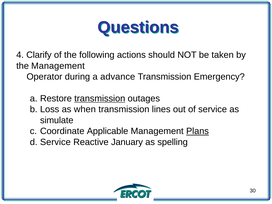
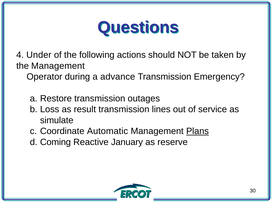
Clarify: Clarify -> Under (39, 55)
transmission underline: present -> none (100, 99)
when: when -> result (85, 109)
Applicable: Applicable -> Automatic (107, 131)
Service: Service -> Coming (55, 142)
spelling: spelling -> reserve (173, 142)
